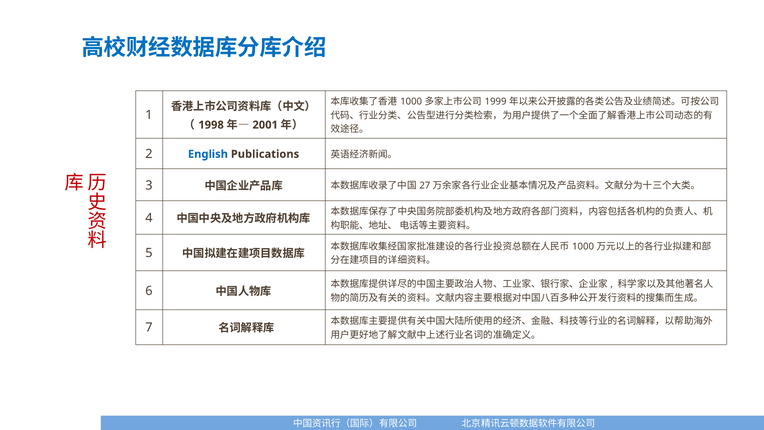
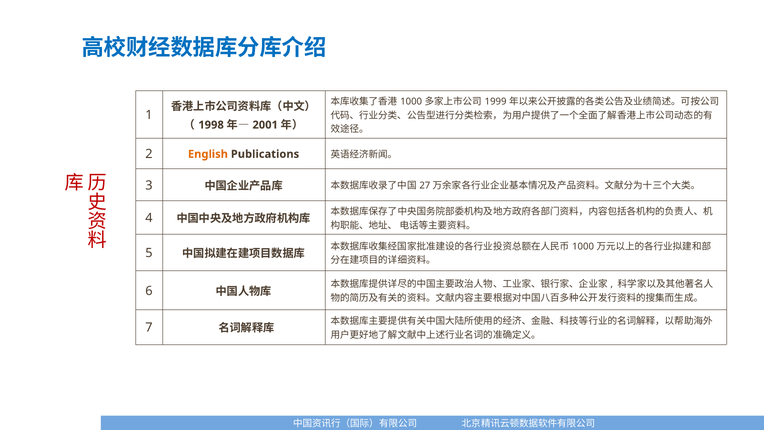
English colour: blue -> orange (208, 154)
